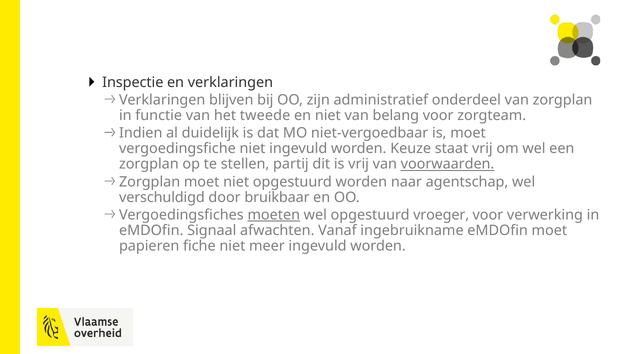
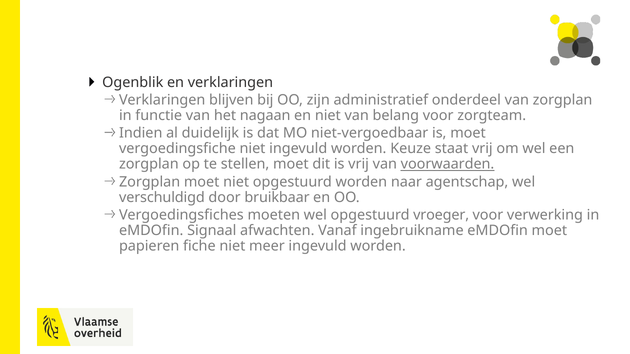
Inspectie: Inspectie -> Ogenblik (133, 82)
tweede: tweede -> nagaan (265, 116)
stellen partij: partij -> moet (291, 164)
moeten underline: present -> none (274, 215)
